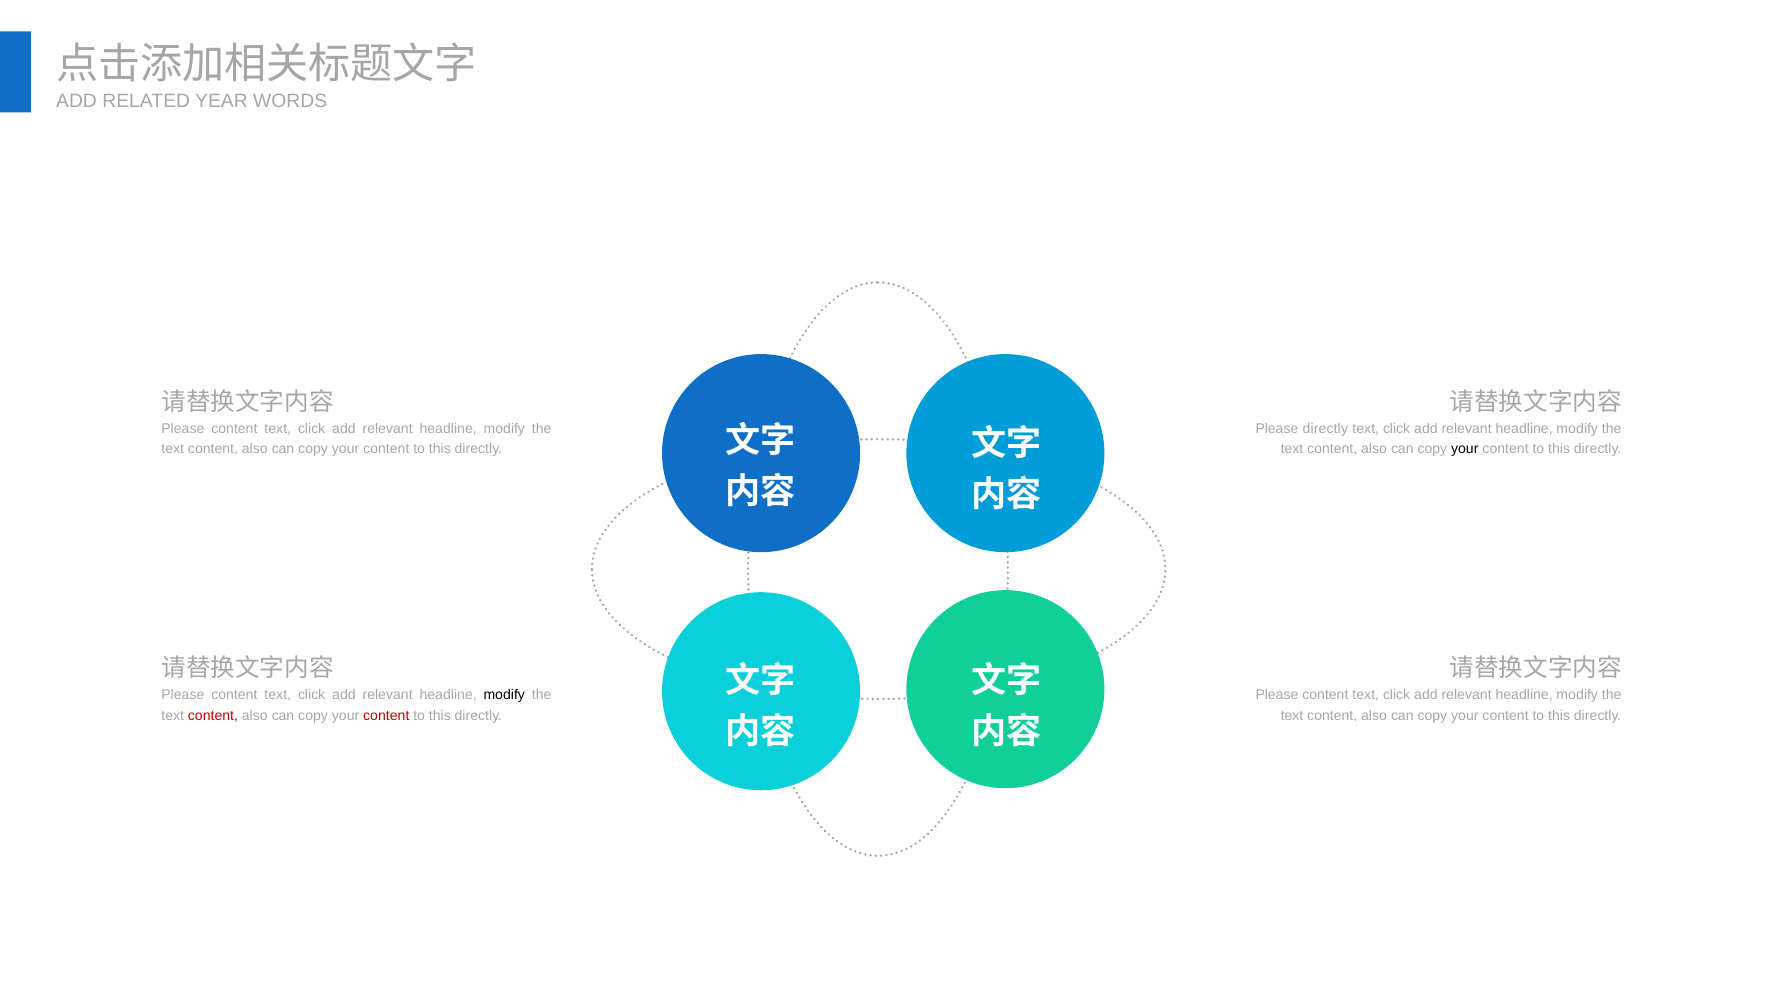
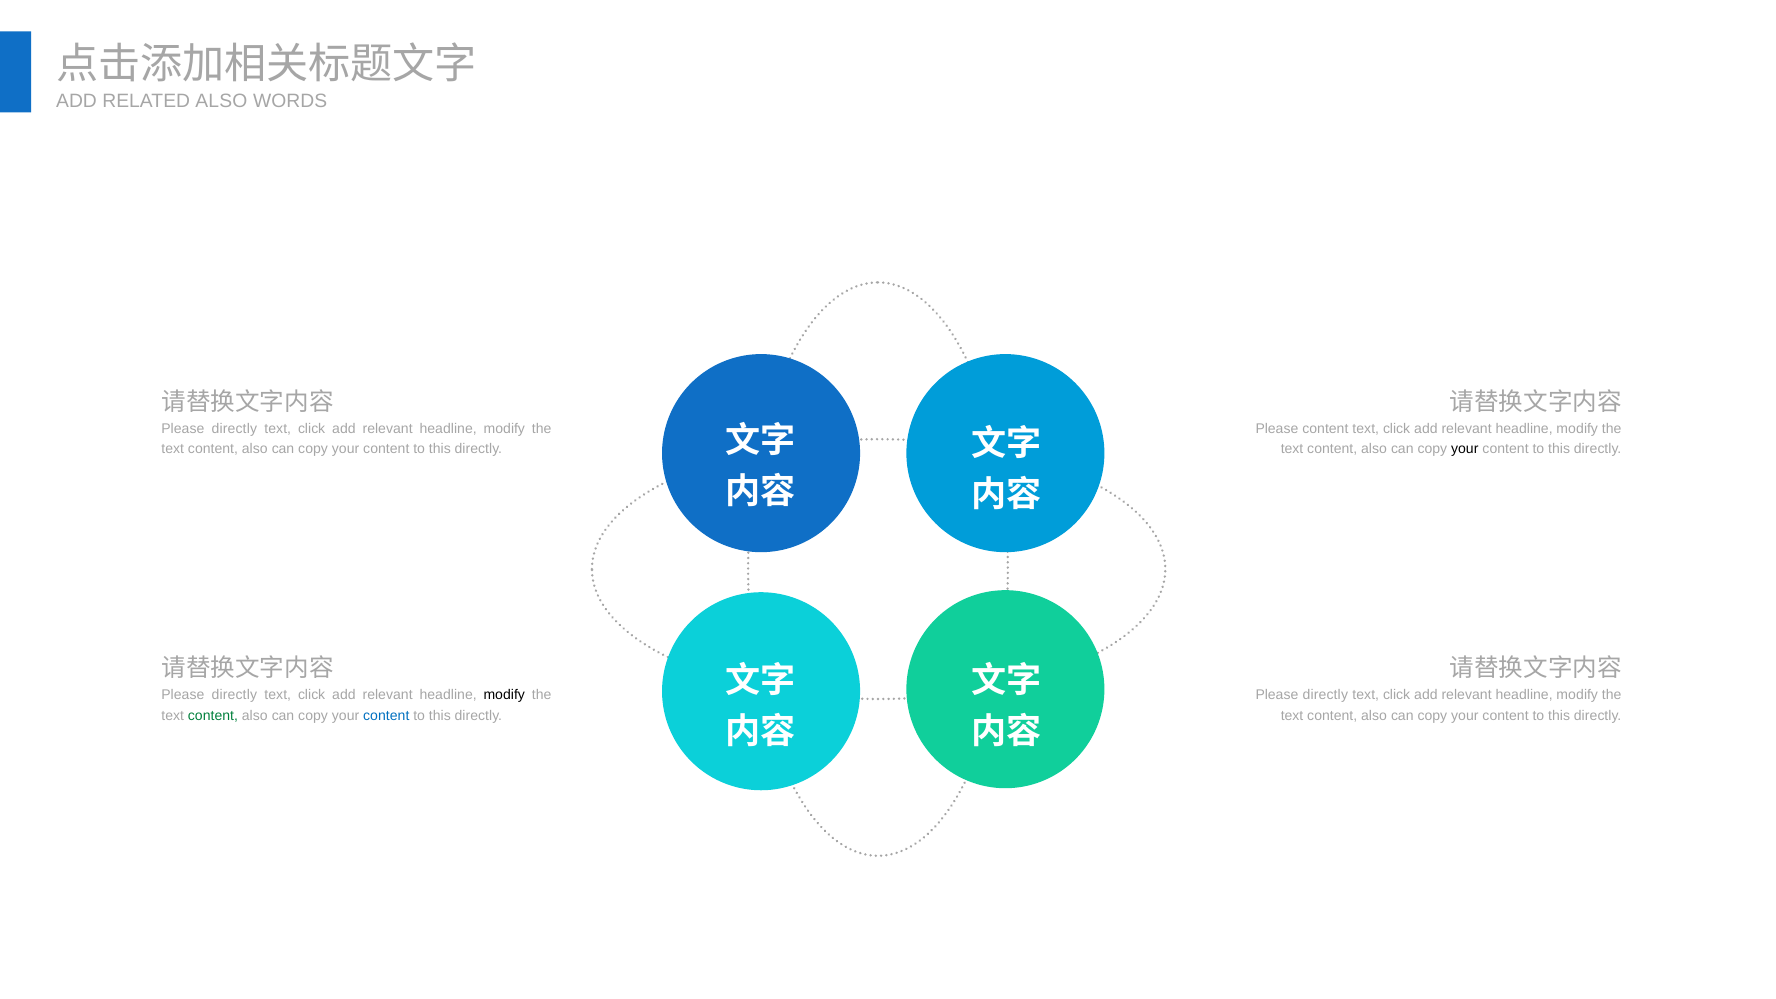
RELATED YEAR: YEAR -> ALSO (221, 101)
content: content -> directly (234, 429)
Please directly: directly -> content (1325, 429)
content: content -> directly (234, 695)
content: content -> directly (1325, 695)
content colour: red -> green (213, 715)
content colour: red -> blue (386, 715)
